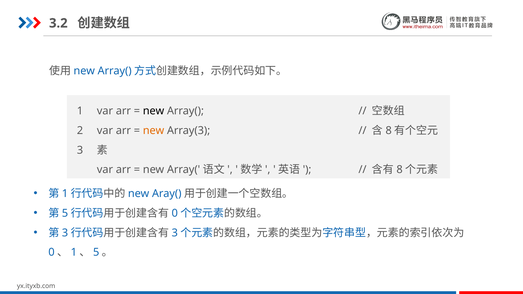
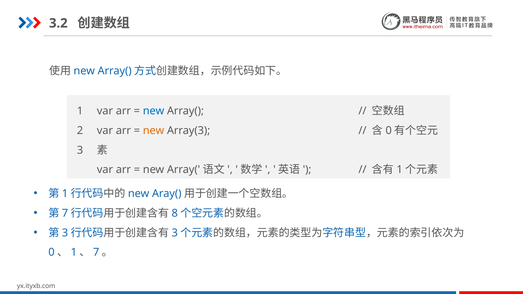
new colour: black -> blue (154, 111)
8: 8 -> 0 (389, 131)
8: 8 -> 1 (400, 170)
5: 5 -> 7 (65, 213)
0: 0 -> 8 (175, 213)
5: 5 -> 7 (96, 253)
